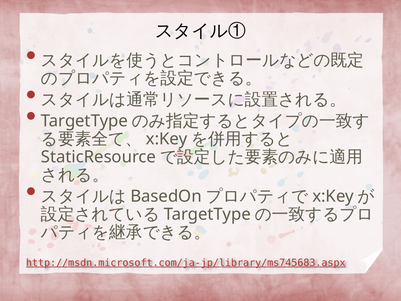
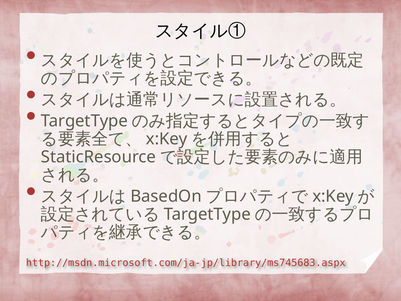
http://msdn.microsoft.com/ja-jp/library/ms745683.aspx underline: present -> none (186, 262)
